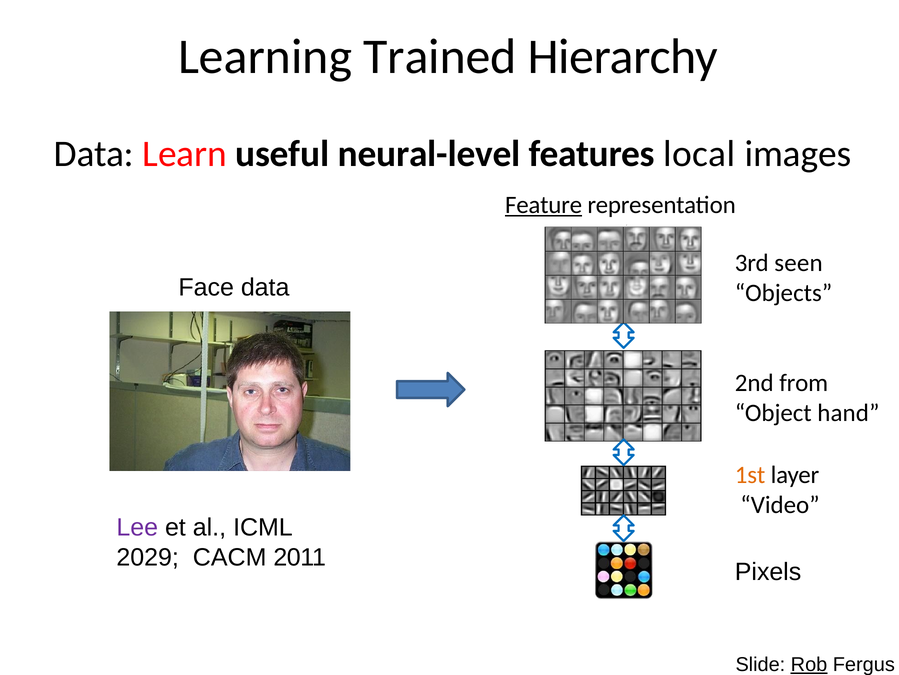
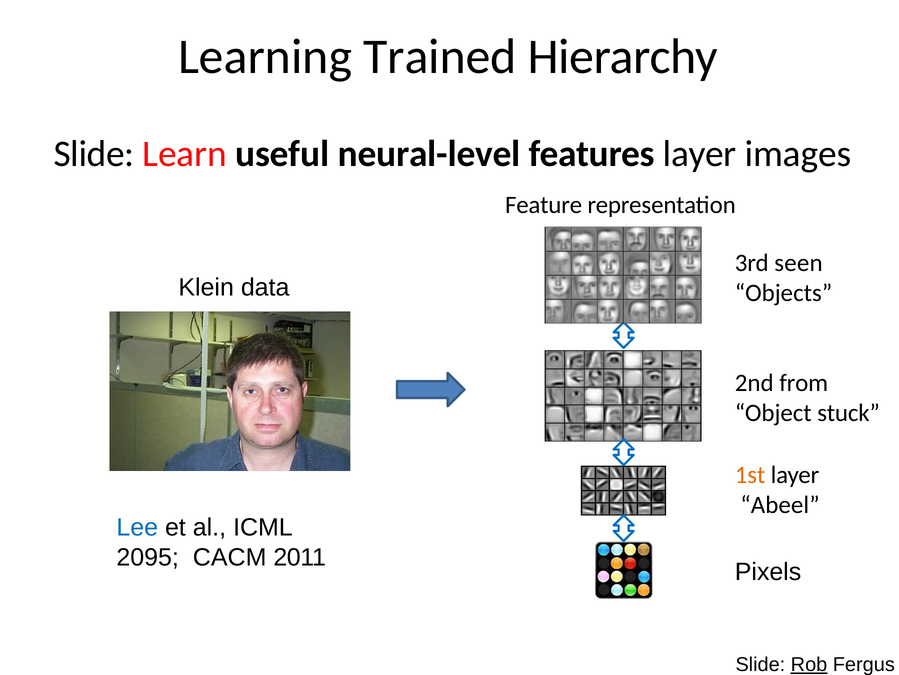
Data: Data -> Slide (94, 154)
features local: local -> layer (700, 154)
Feature underline: present -> none (544, 205)
Face: Face -> Klein (206, 287)
hand: hand -> stuck (849, 413)
Video: Video -> Abeel (780, 505)
Lee colour: purple -> blue (137, 527)
2029: 2029 -> 2095 (148, 557)
